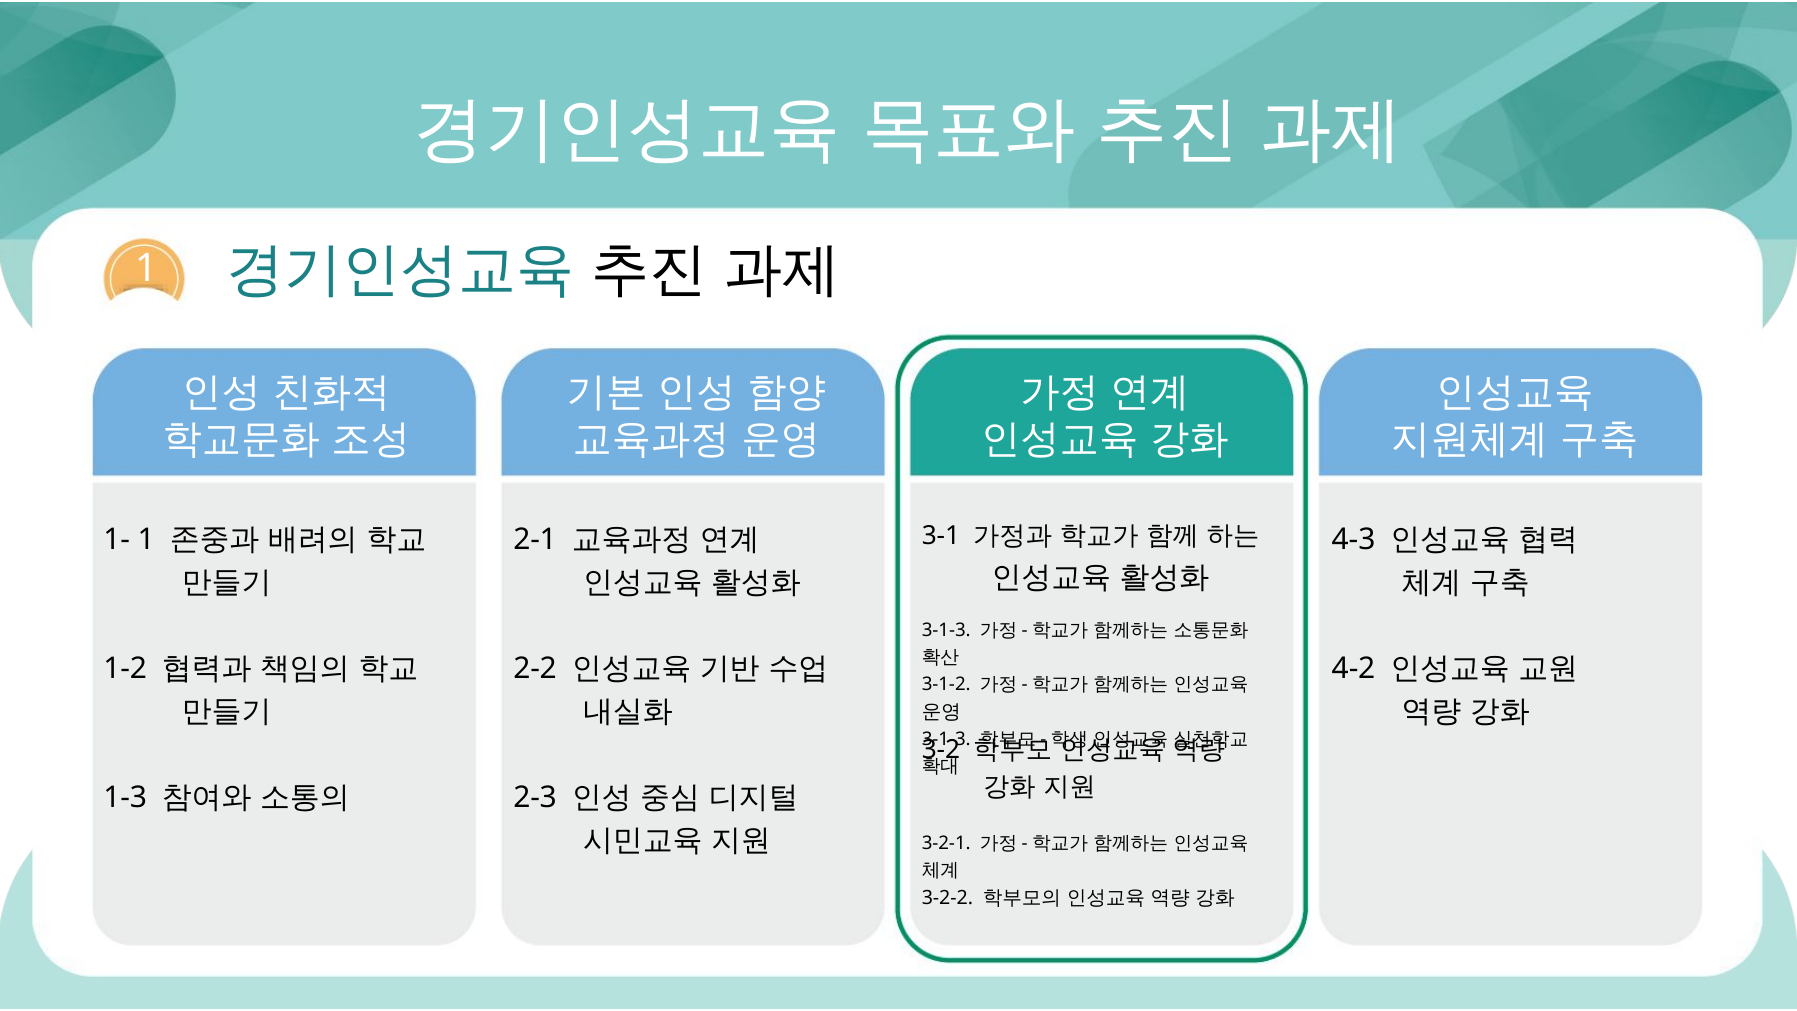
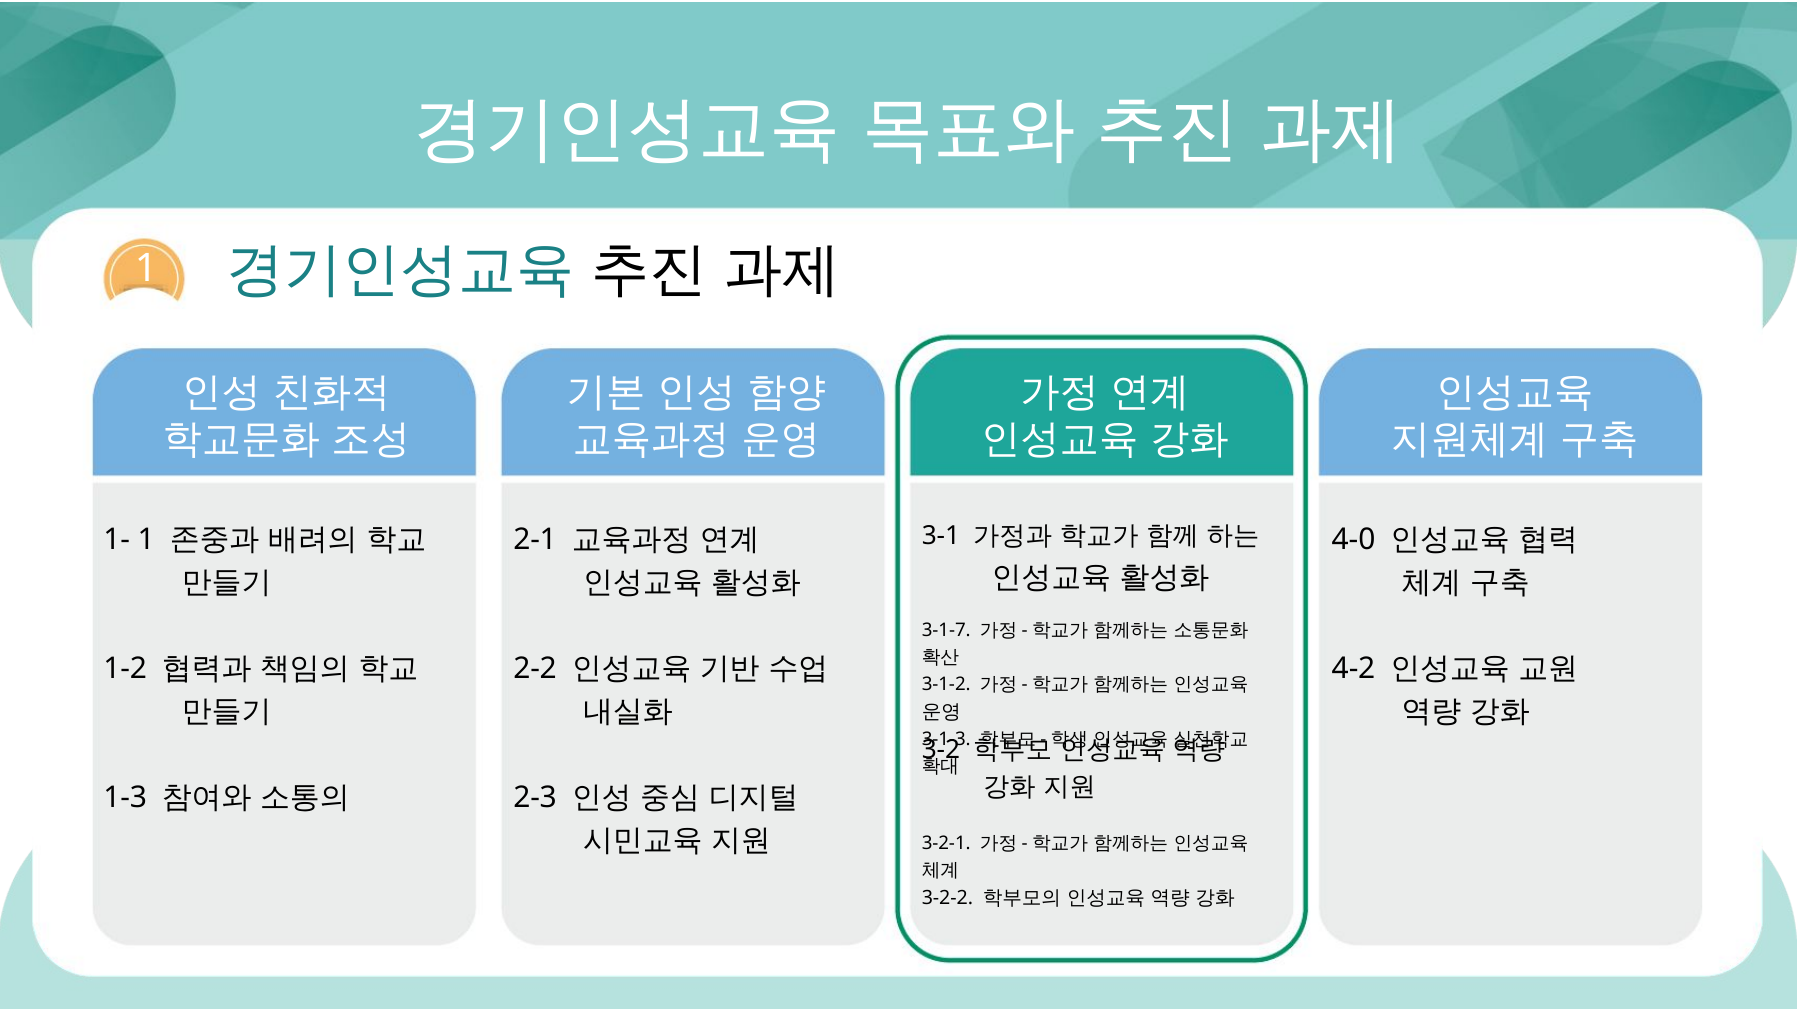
4-3: 4-3 -> 4-0 (1354, 539)
3-1-3: 3-1-3 -> 3-1-7 (946, 630)
